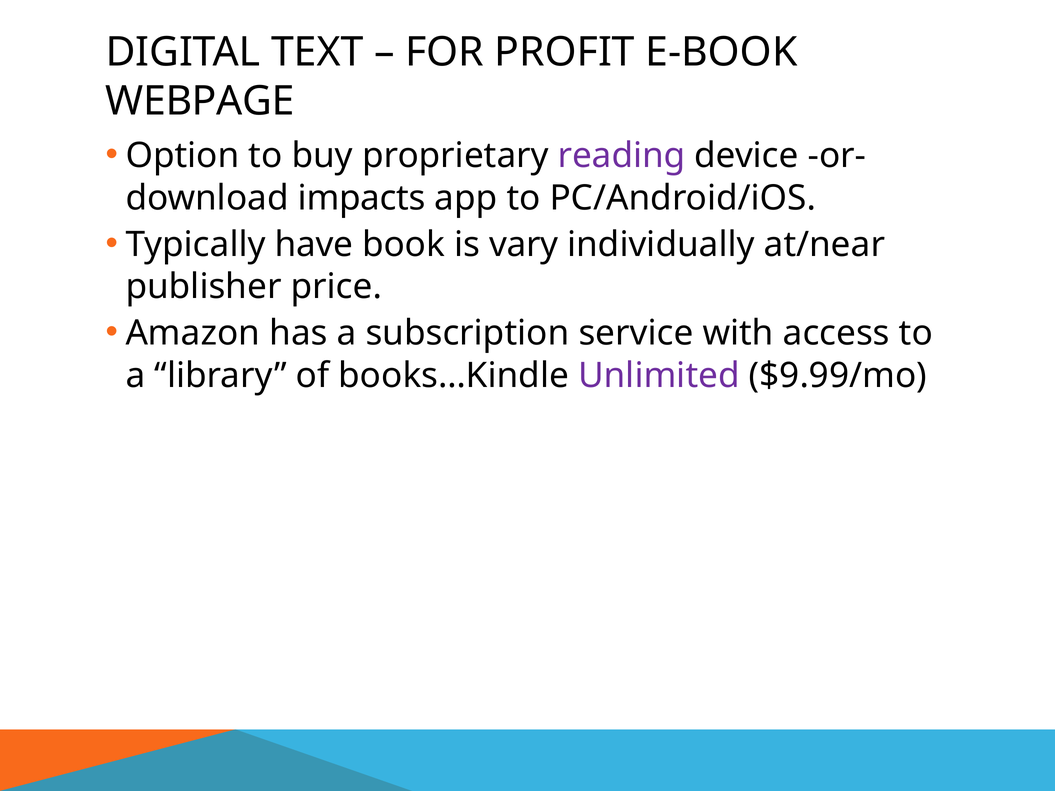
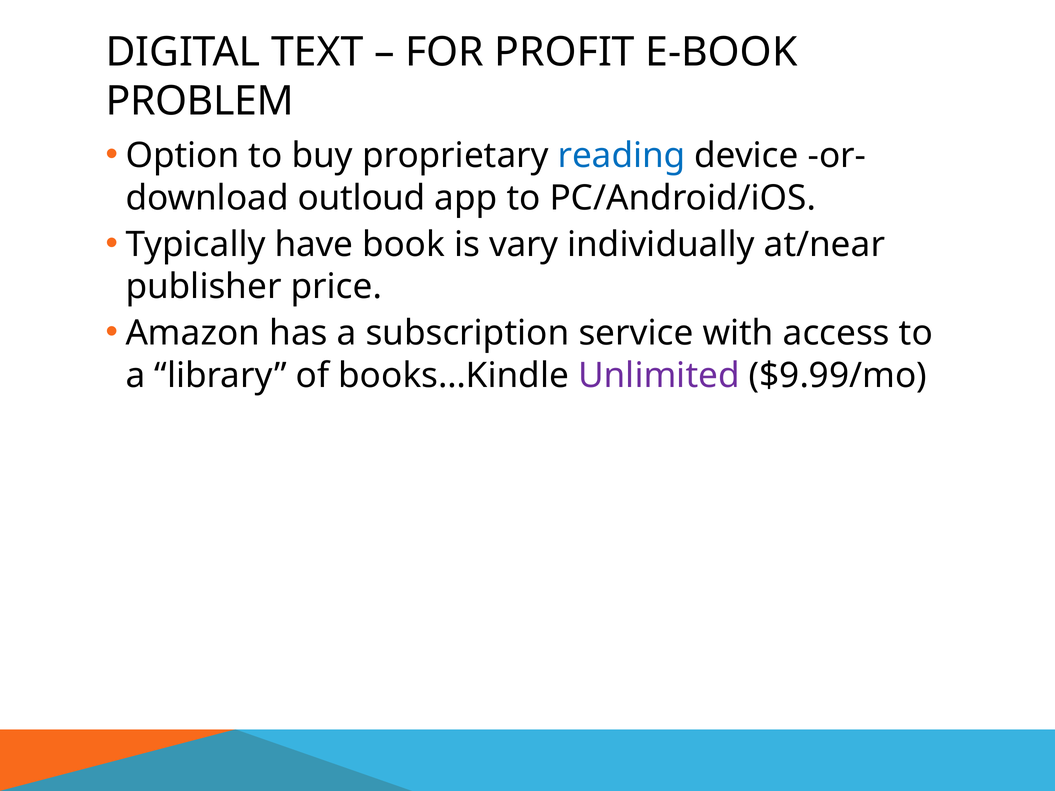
WEBPAGE: WEBPAGE -> PROBLEM (200, 101)
reading colour: purple -> blue (622, 156)
impacts: impacts -> outloud (362, 198)
